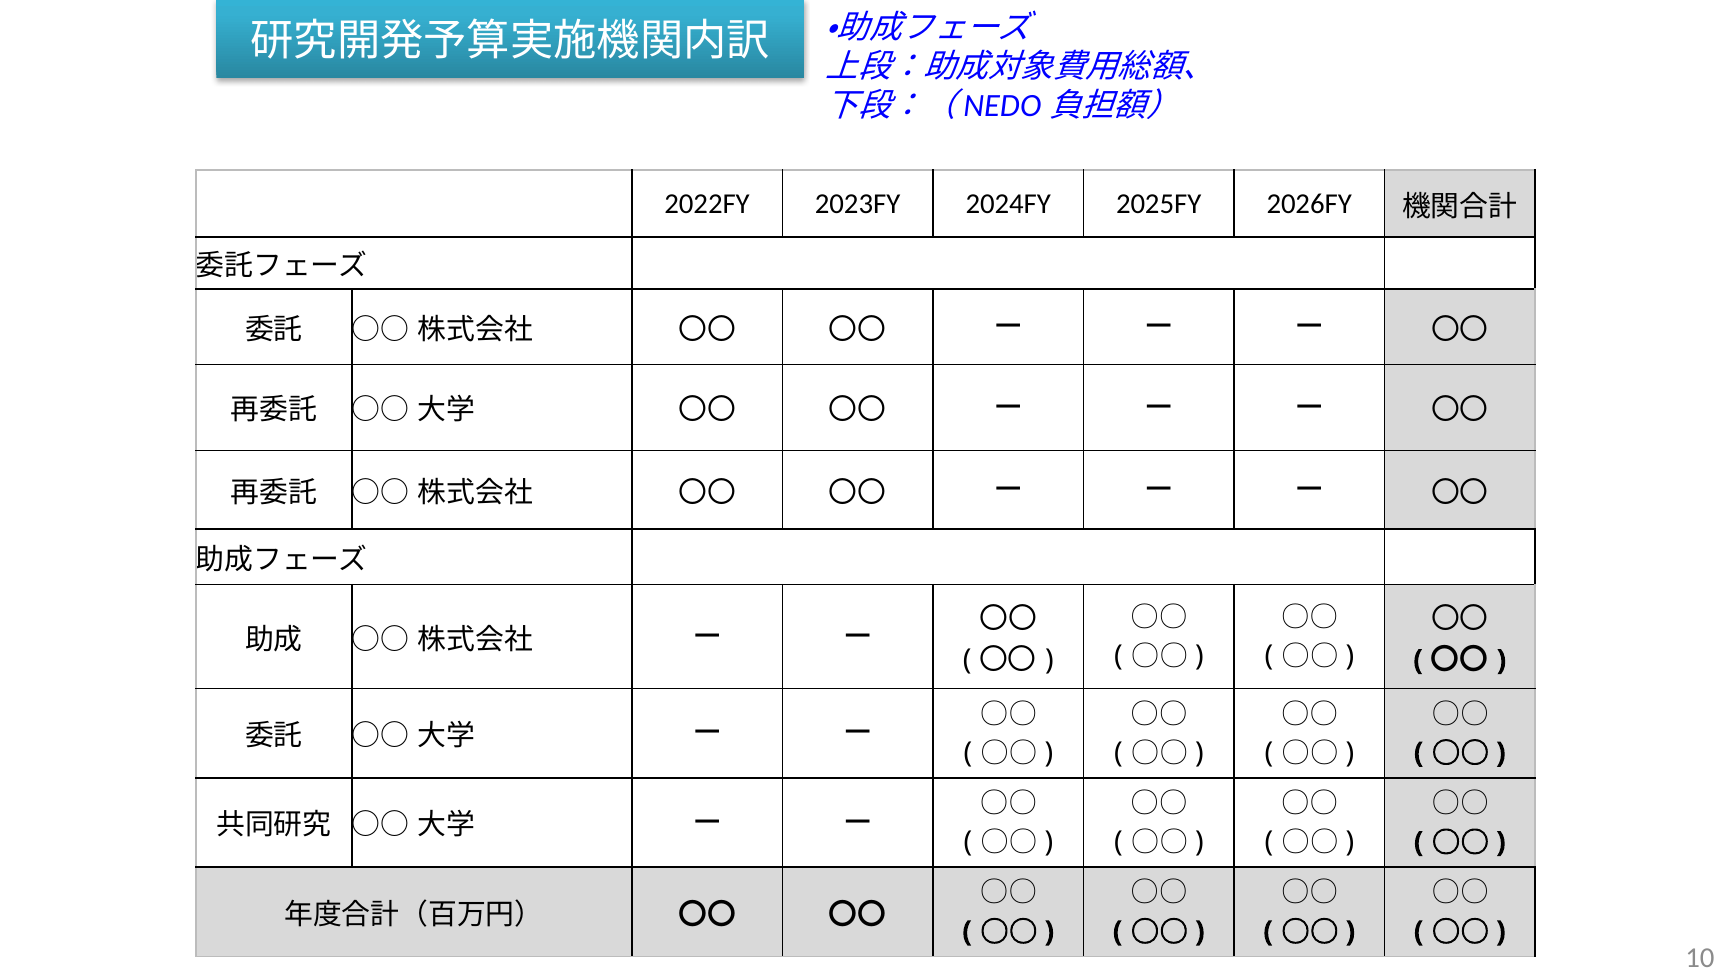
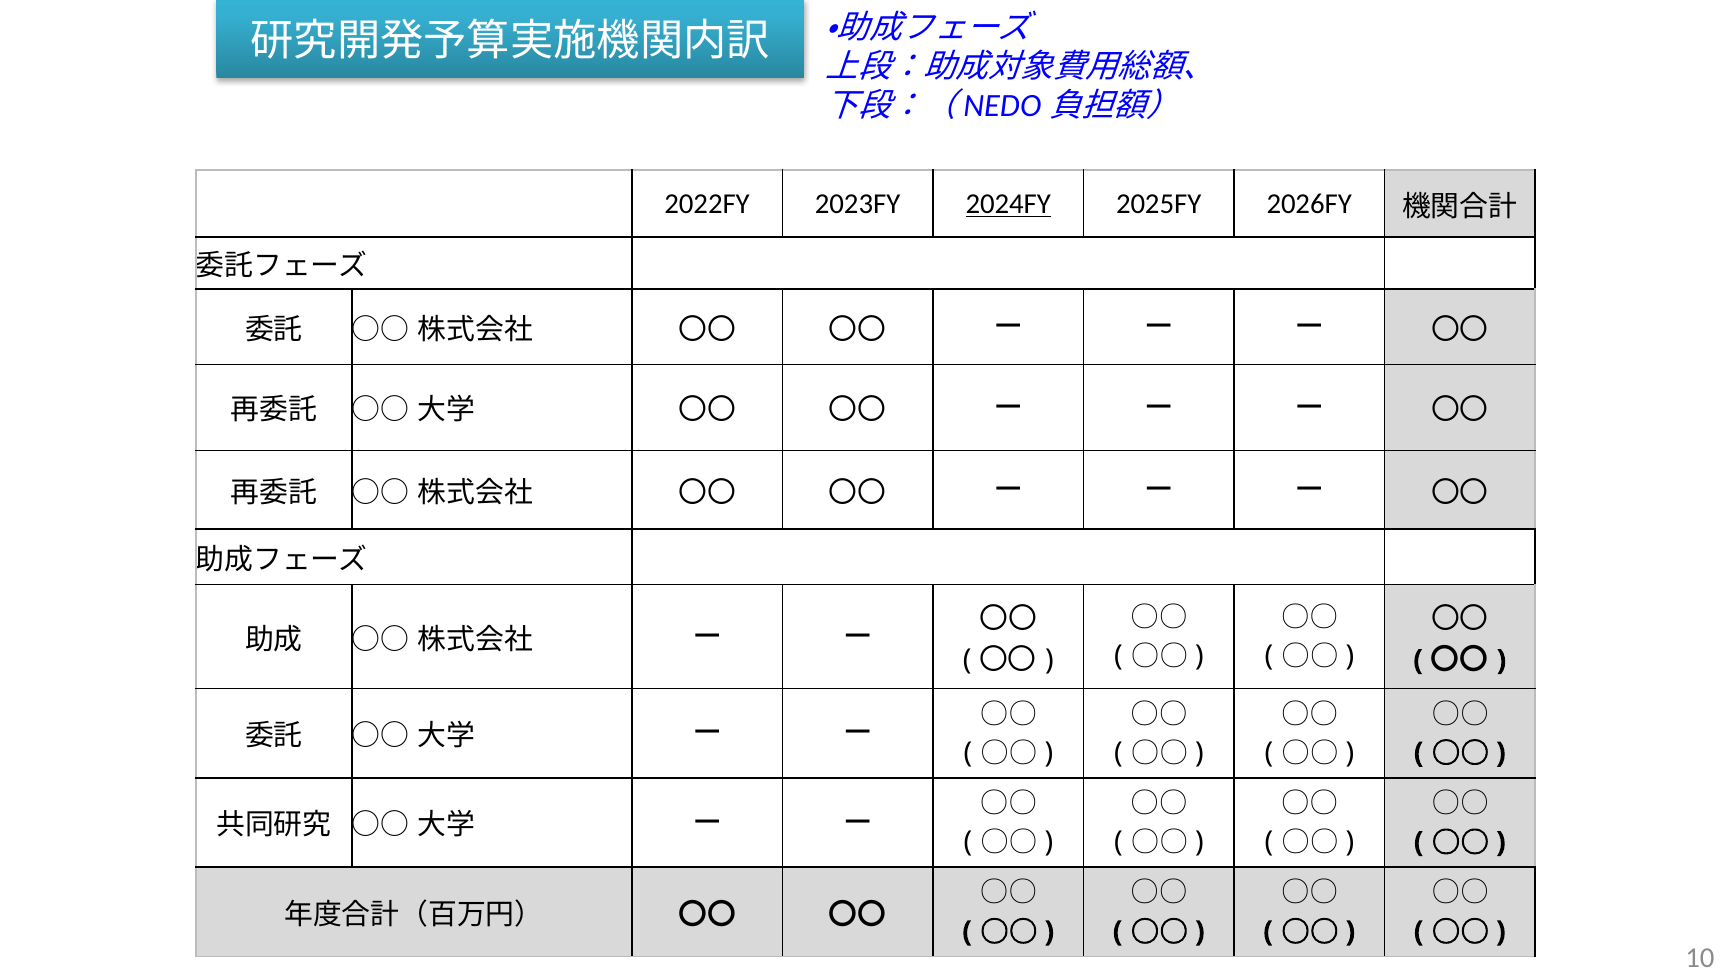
2024FY underline: none -> present (1008, 204)
